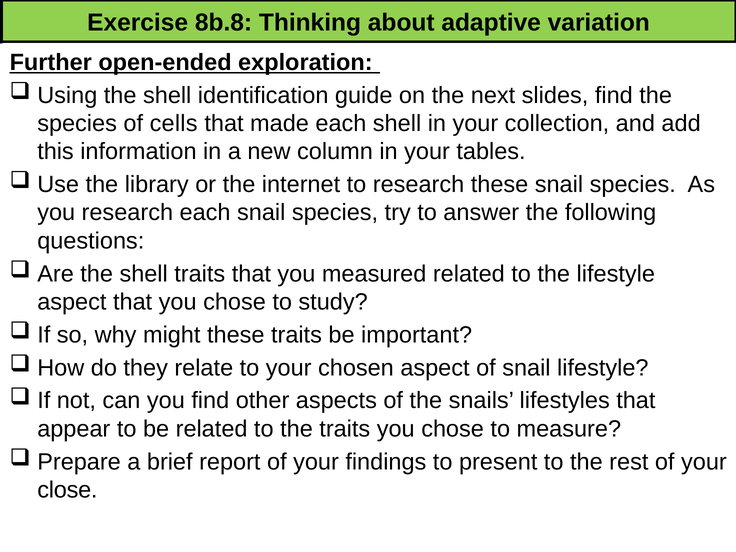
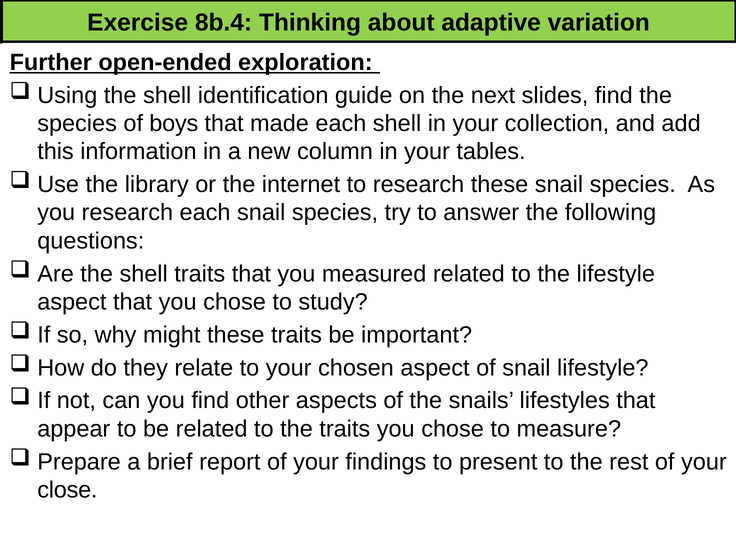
8b.8: 8b.8 -> 8b.4 (224, 23)
cells: cells -> boys (174, 123)
